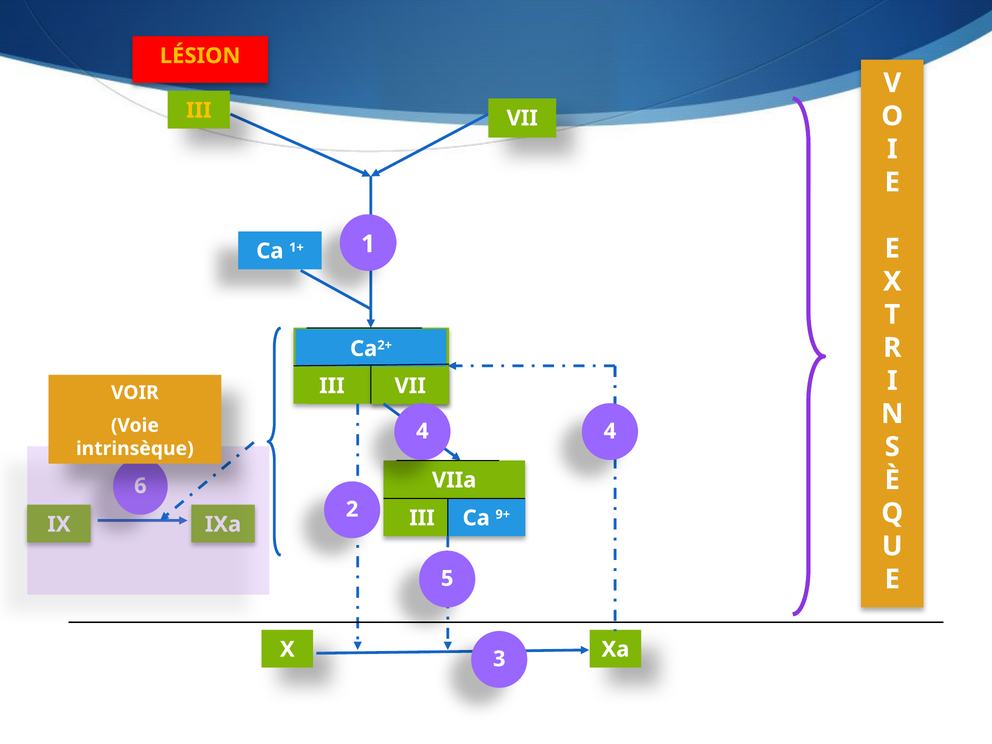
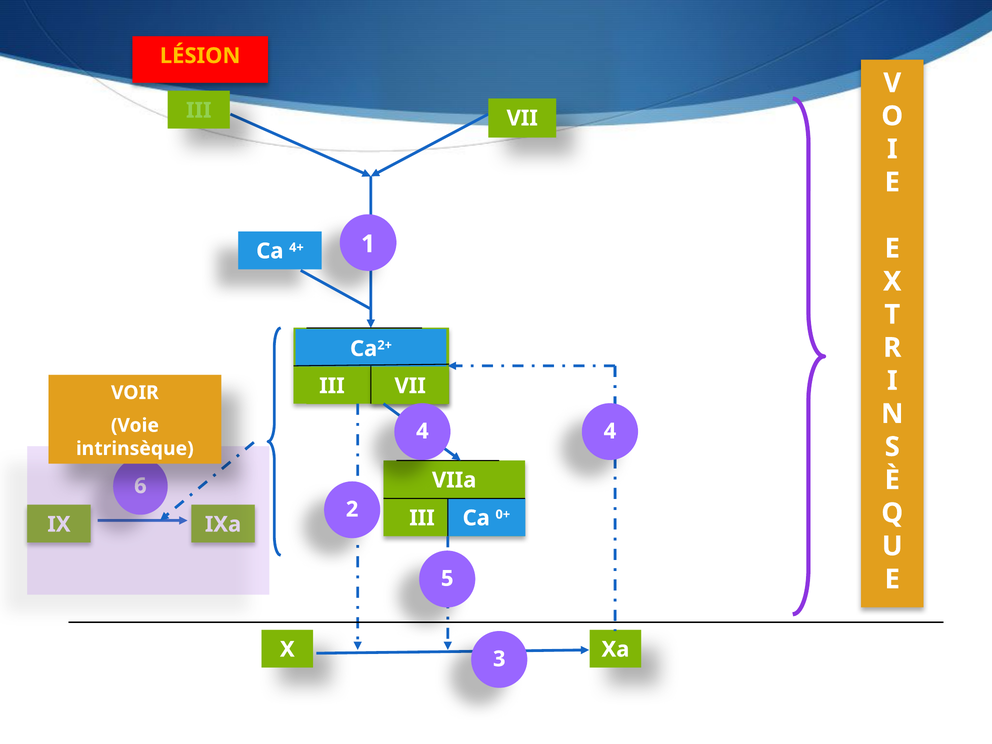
III colour: yellow -> light green (199, 110)
1+: 1+ -> 4+ (296, 247)
9+: 9+ -> 0+ (503, 514)
